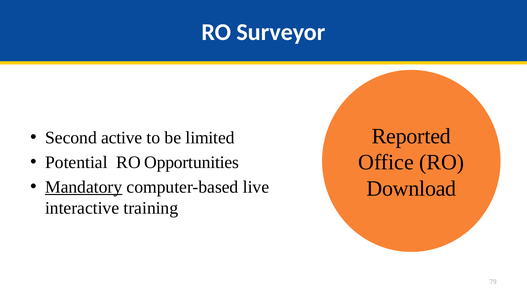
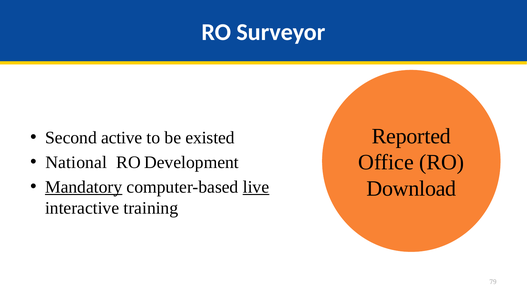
limited: limited -> existed (210, 138)
Potential: Potential -> National (76, 163)
Opportunities: Opportunities -> Development (191, 163)
live underline: none -> present (256, 187)
